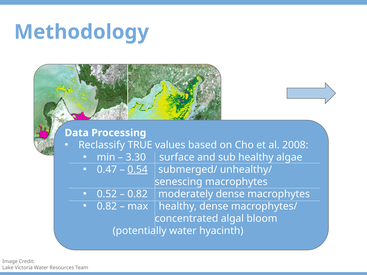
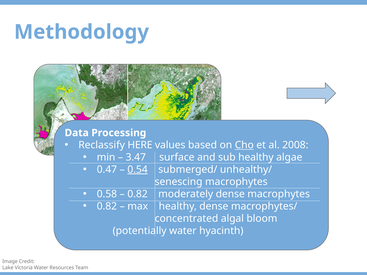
TRUE: TRUE -> HERE (140, 145)
Cho underline: none -> present (244, 145)
3.30: 3.30 -> 3.47 (136, 157)
0.52: 0.52 -> 0.58 (107, 194)
